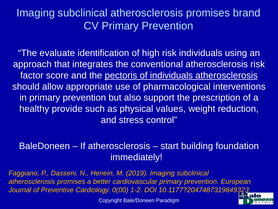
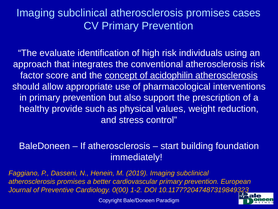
brand: brand -> cases (247, 13)
pectoris: pectoris -> concept (121, 75)
of individuals: individuals -> acidophilin (171, 75)
